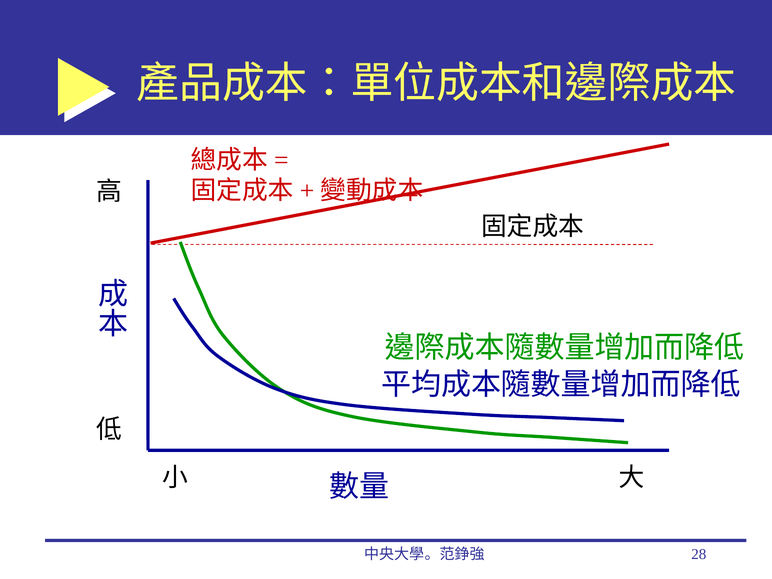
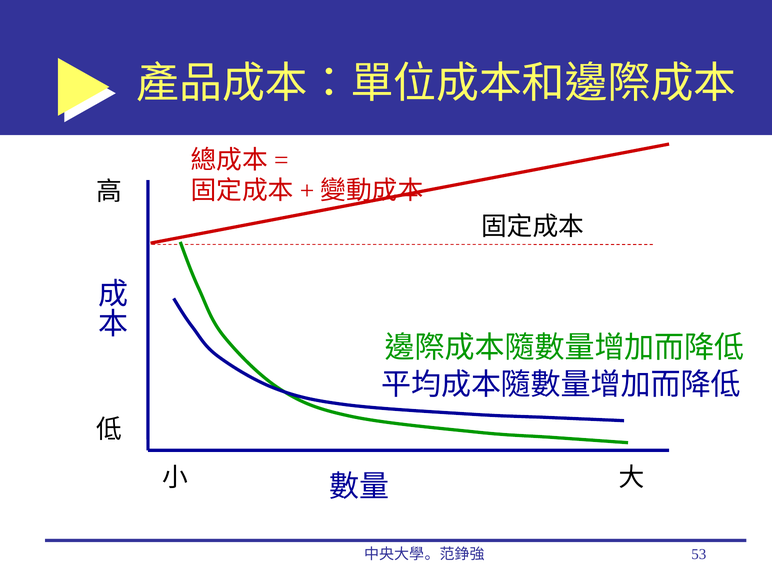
28: 28 -> 53 (699, 554)
